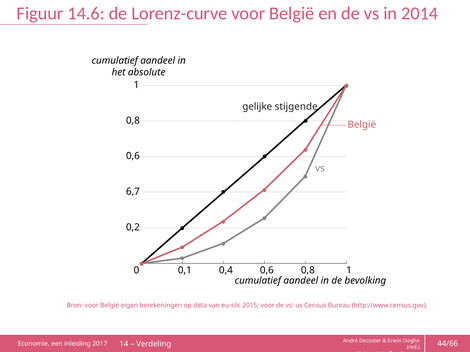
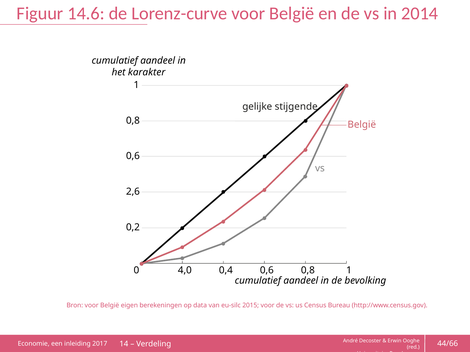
absolute: absolute -> karakter (147, 72)
6,7: 6,7 -> 2,6 (133, 192)
0,1: 0,1 -> 4,0 (185, 271)
